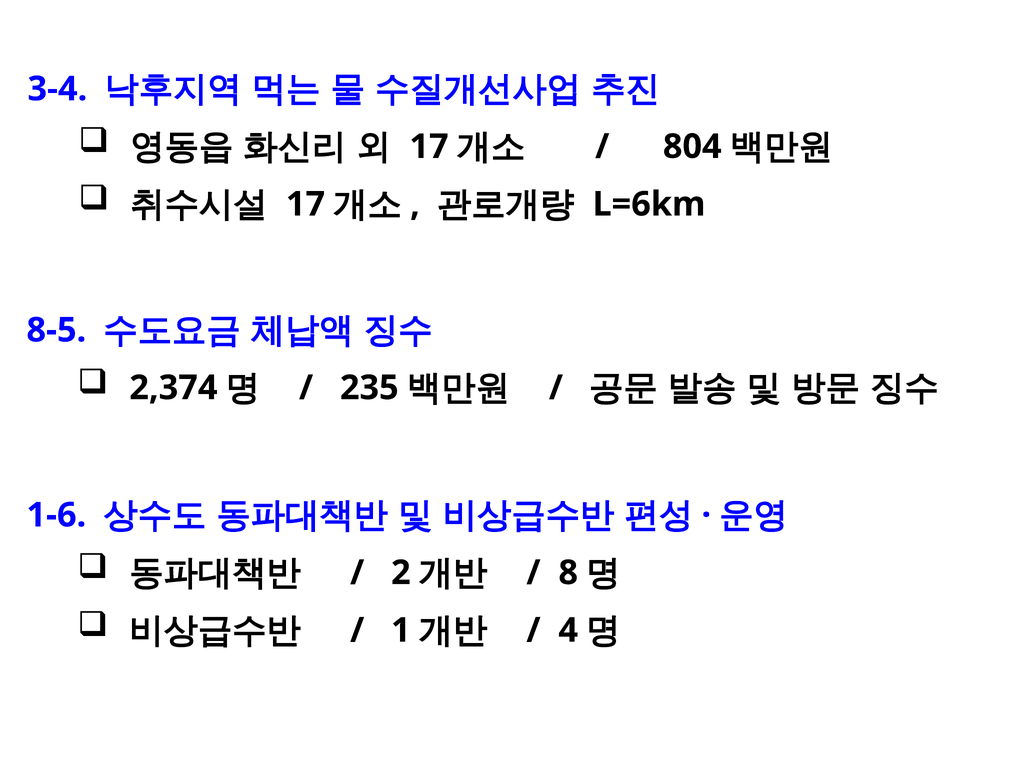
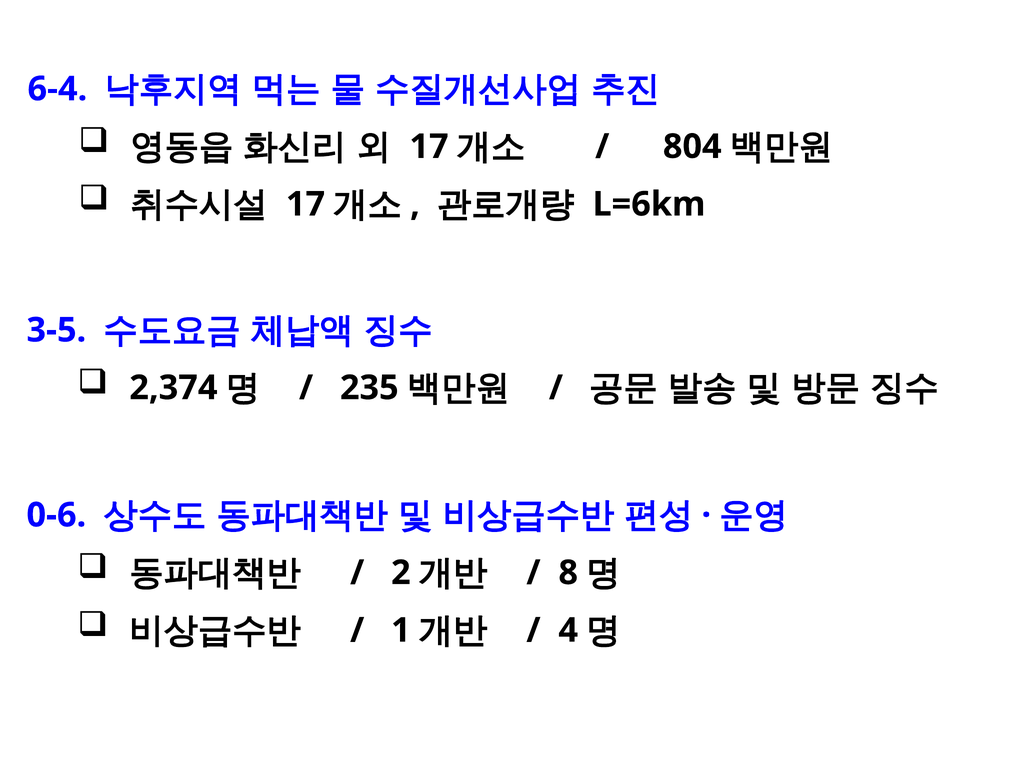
3-4: 3-4 -> 6-4 (57, 89)
8-5: 8-5 -> 3-5 (56, 330)
1-6: 1-6 -> 0-6 (56, 515)
